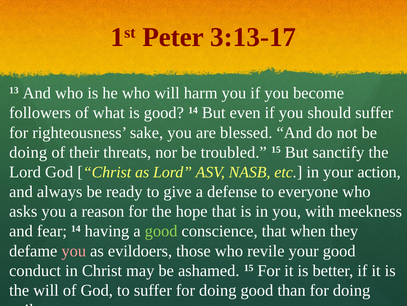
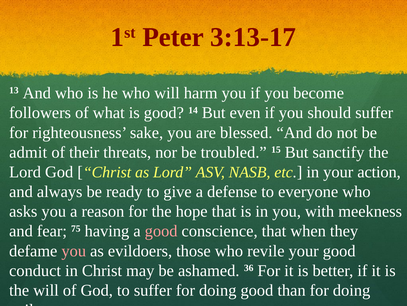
doing: doing -> admit (28, 152)
fear 14: 14 -> 75 (76, 228)
good colour: light green -> pink (161, 231)
ashamed 15: 15 -> 36 (249, 267)
